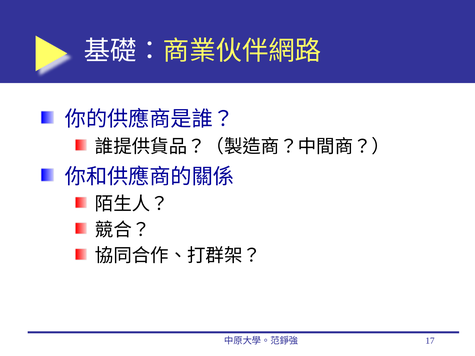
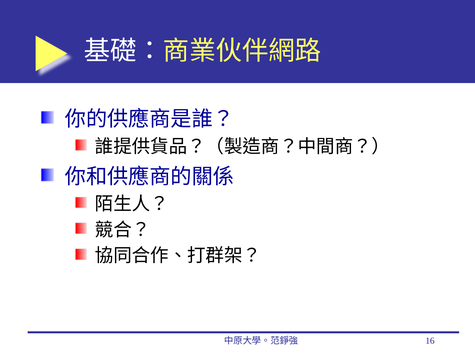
17: 17 -> 16 (430, 341)
